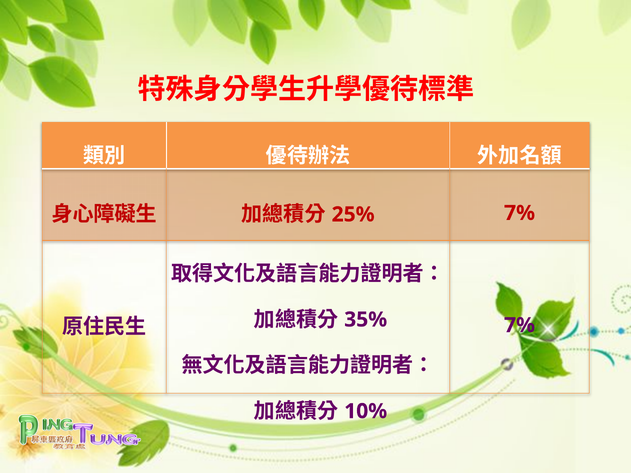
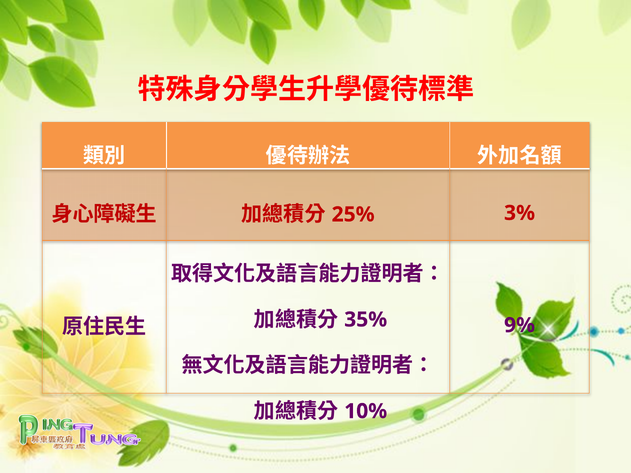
7%: 7% -> 3% (520, 213)
7%: 7% -> 9% (520, 325)
